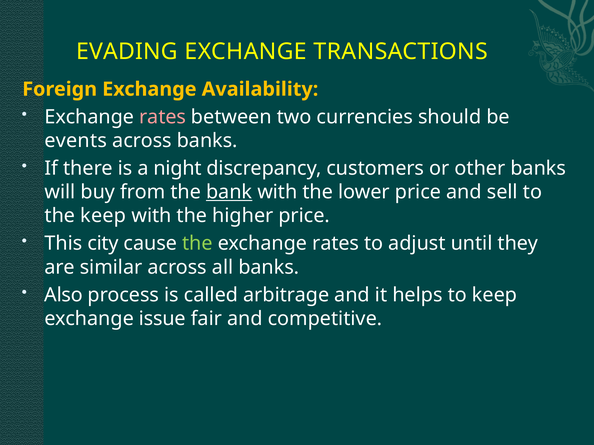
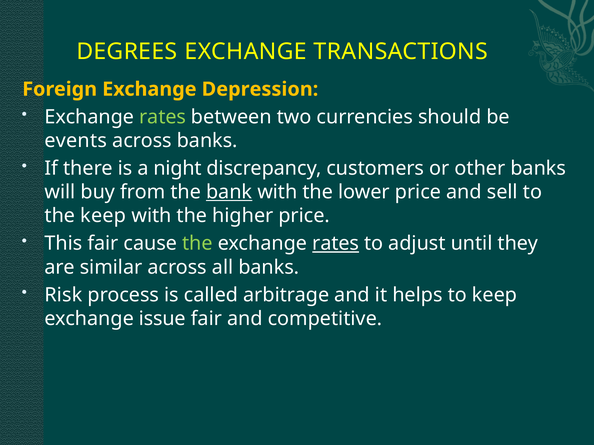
EVADING: EVADING -> DEGREES (127, 52)
Availability: Availability -> Depression (260, 89)
rates colour: pink -> light green (163, 117)
This city: city -> fair (103, 244)
rates underline: none -> present (336, 244)
Also: Also -> Risk (63, 295)
